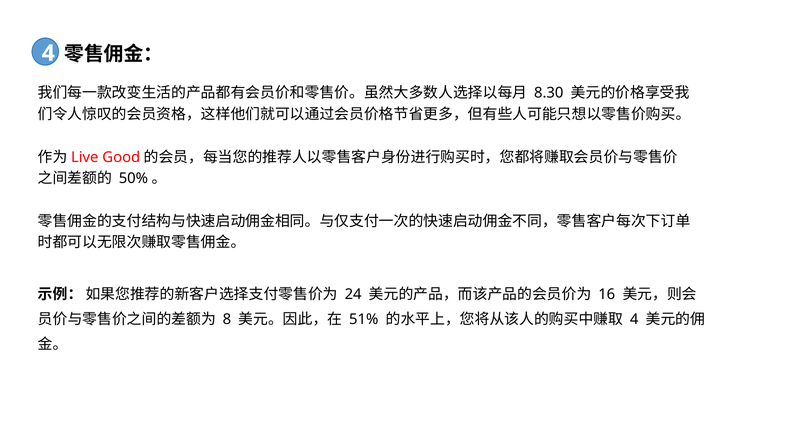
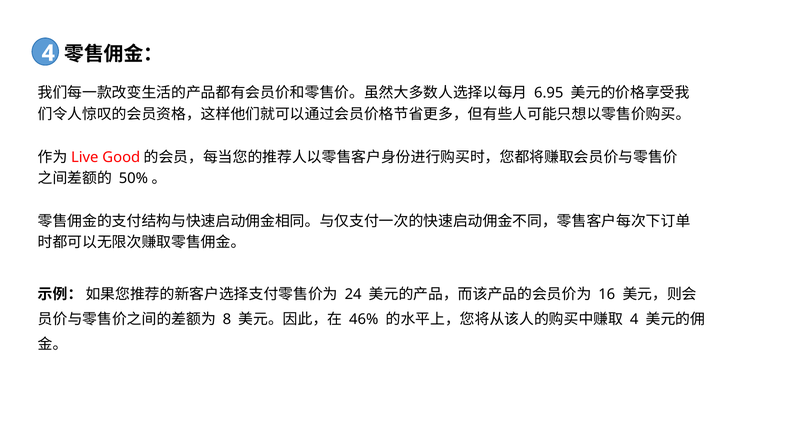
8.30: 8.30 -> 6.95 (549, 93)
51%: 51% -> 46% (364, 319)
